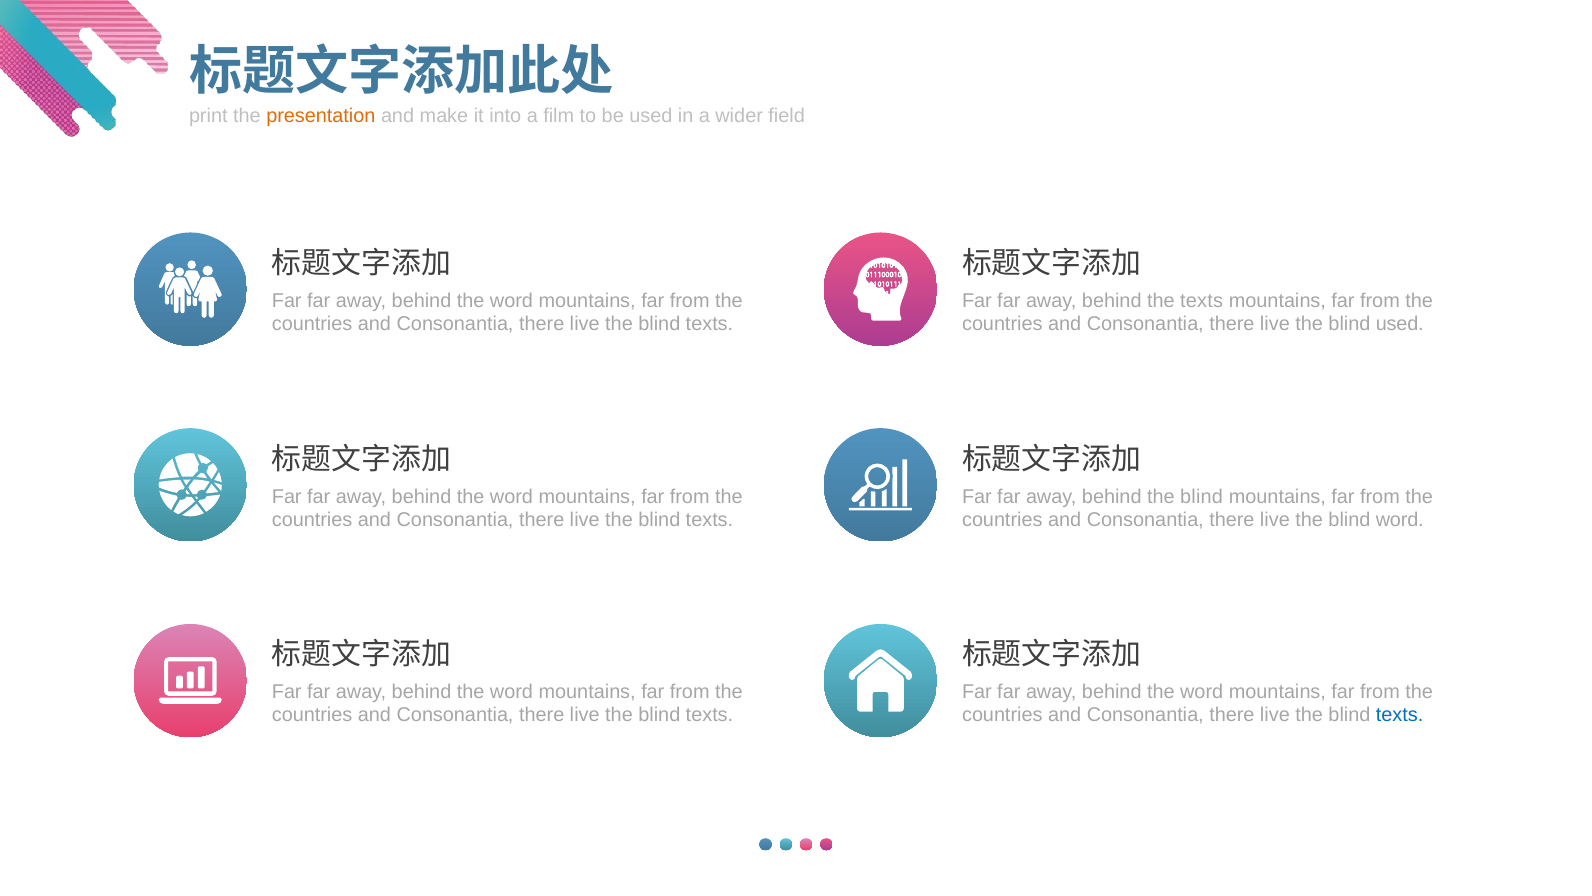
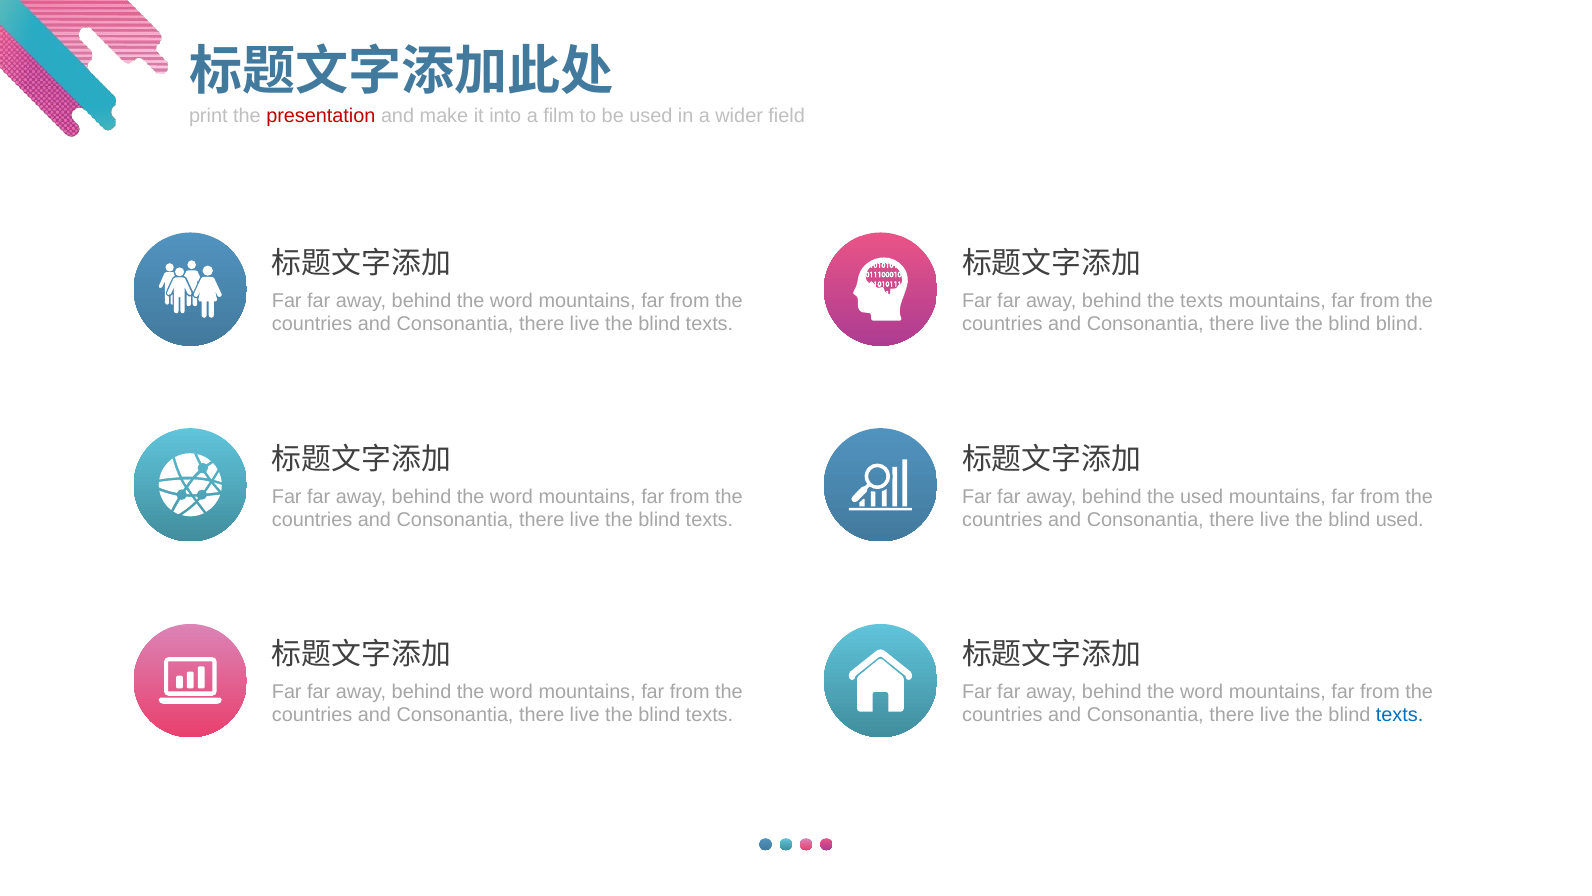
presentation colour: orange -> red (321, 116)
blind used: used -> blind (1400, 324)
behind the blind: blind -> used (1202, 497)
blind word: word -> used (1400, 520)
